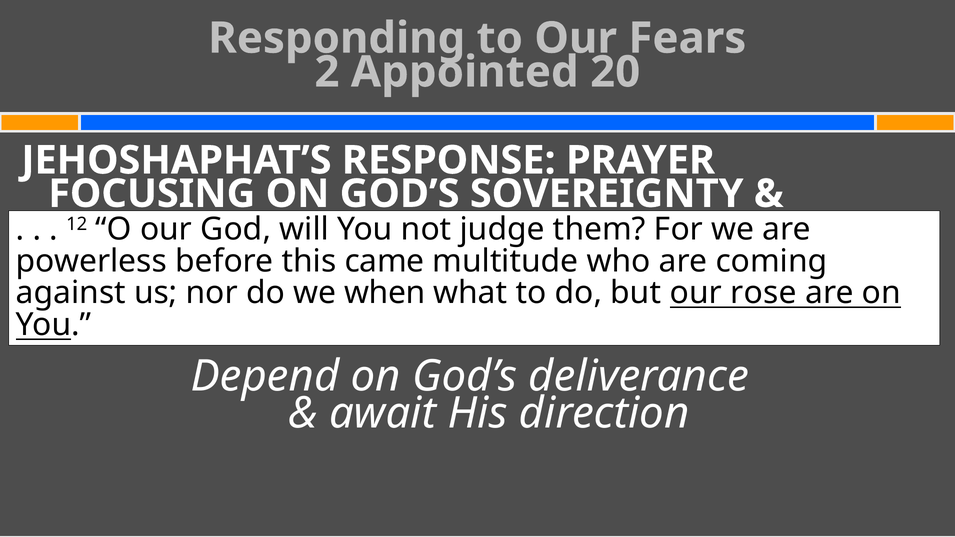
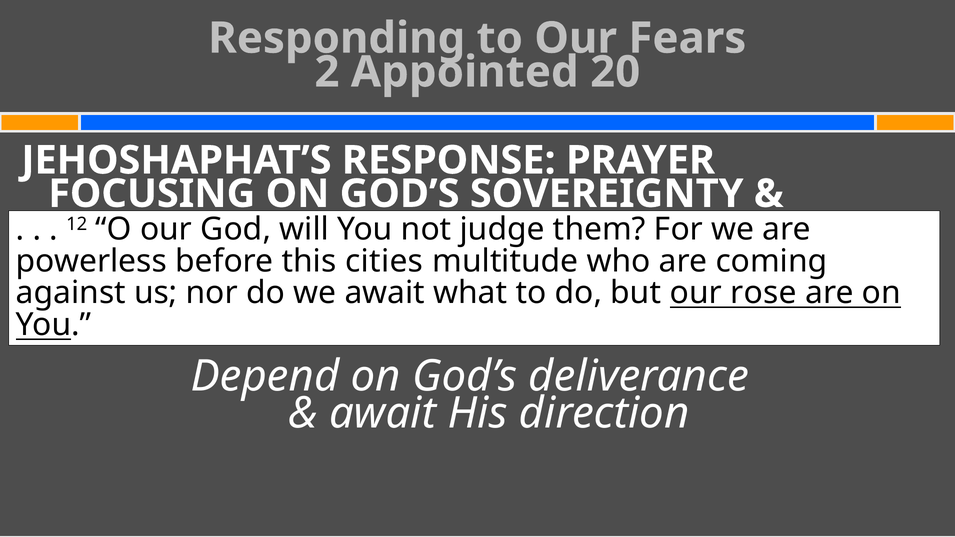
came: came -> cities (384, 261)
we when: when -> await (385, 293)
